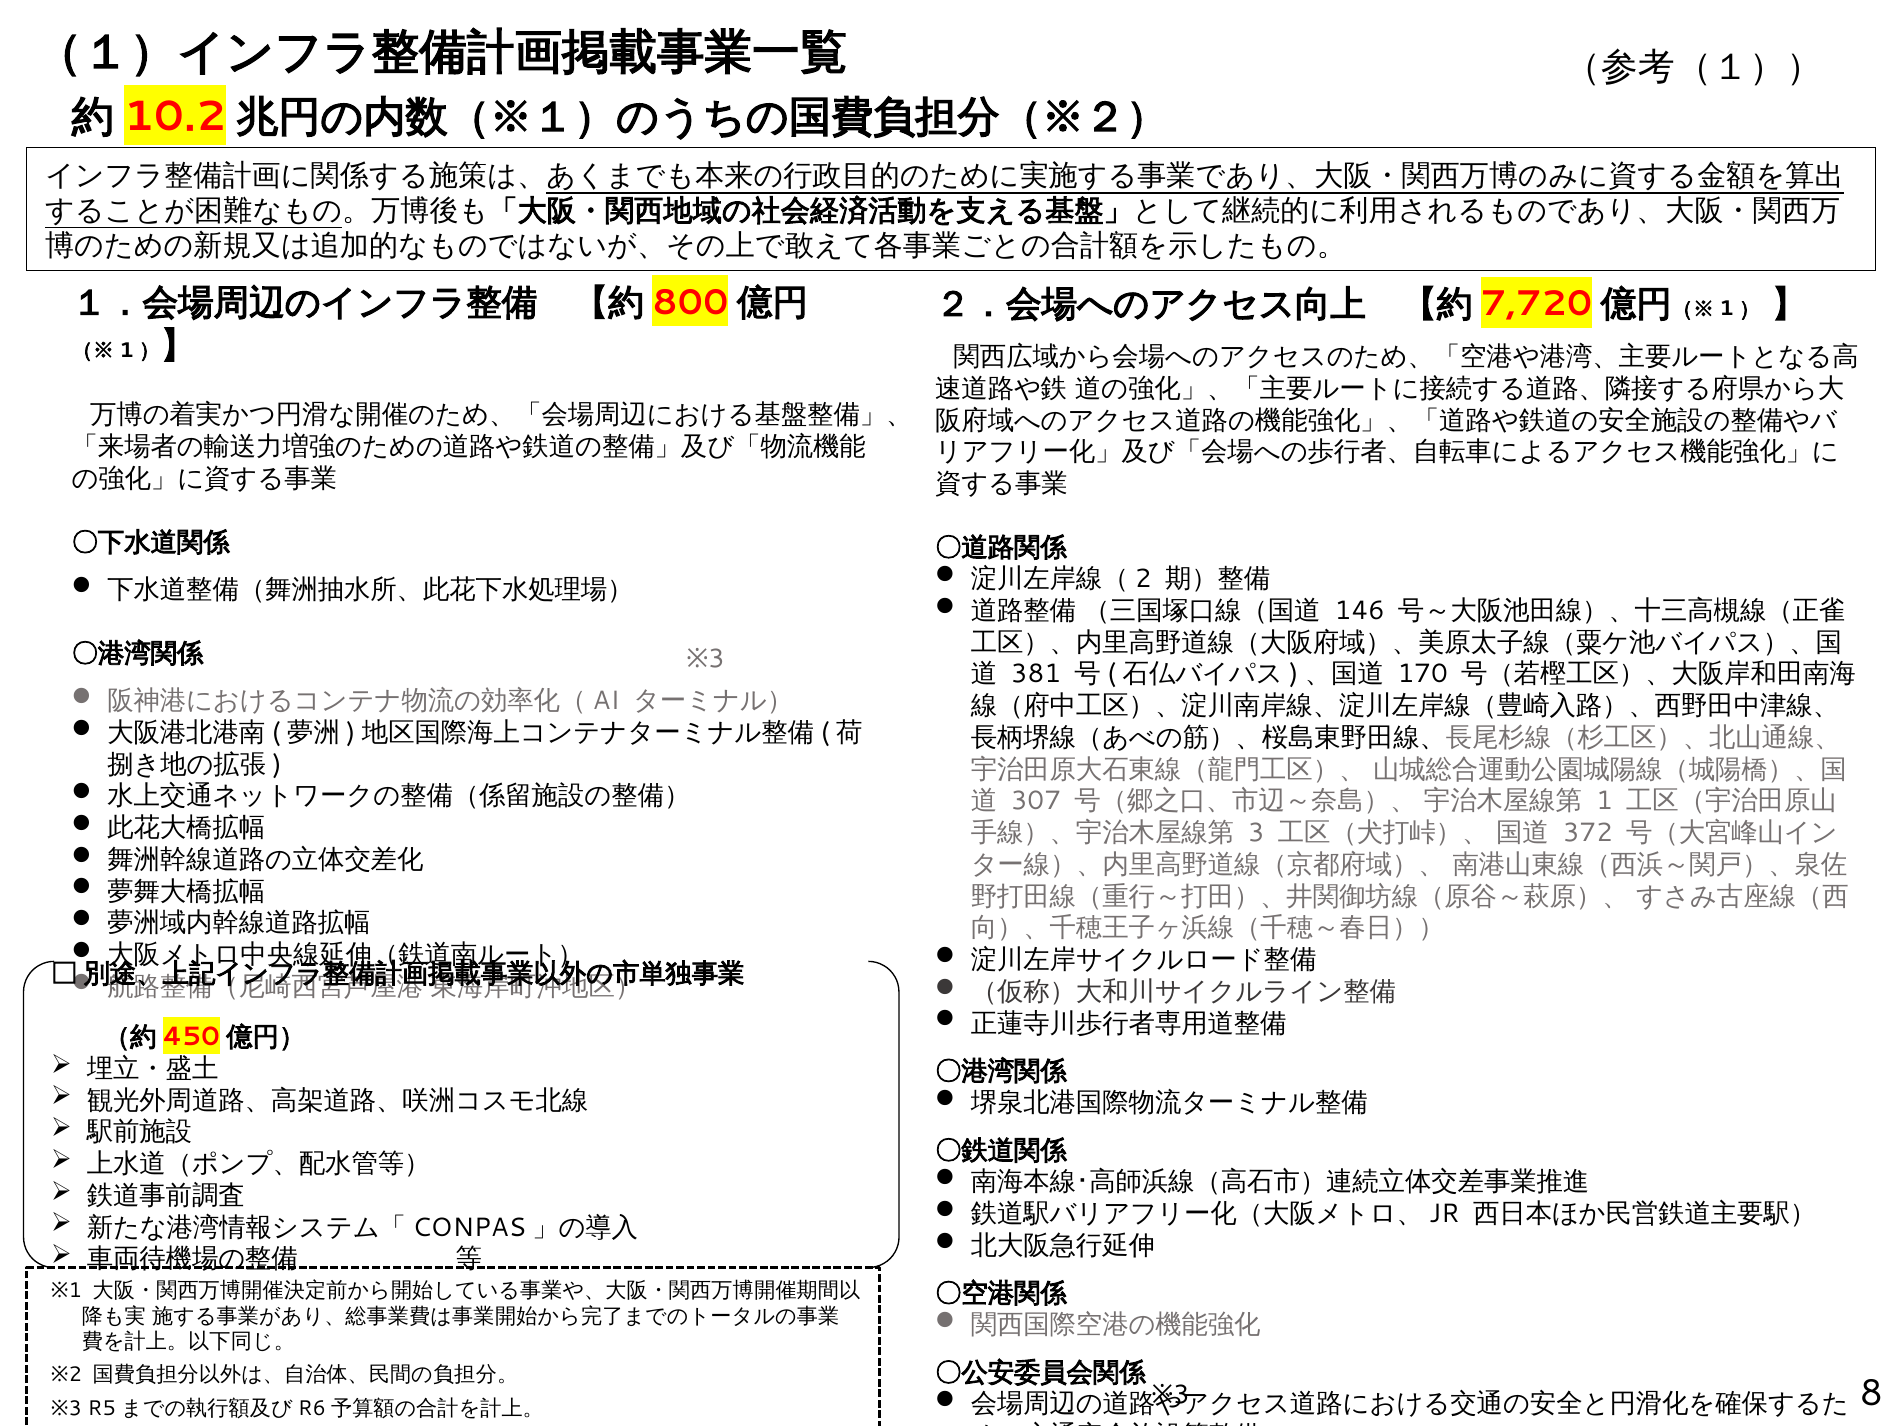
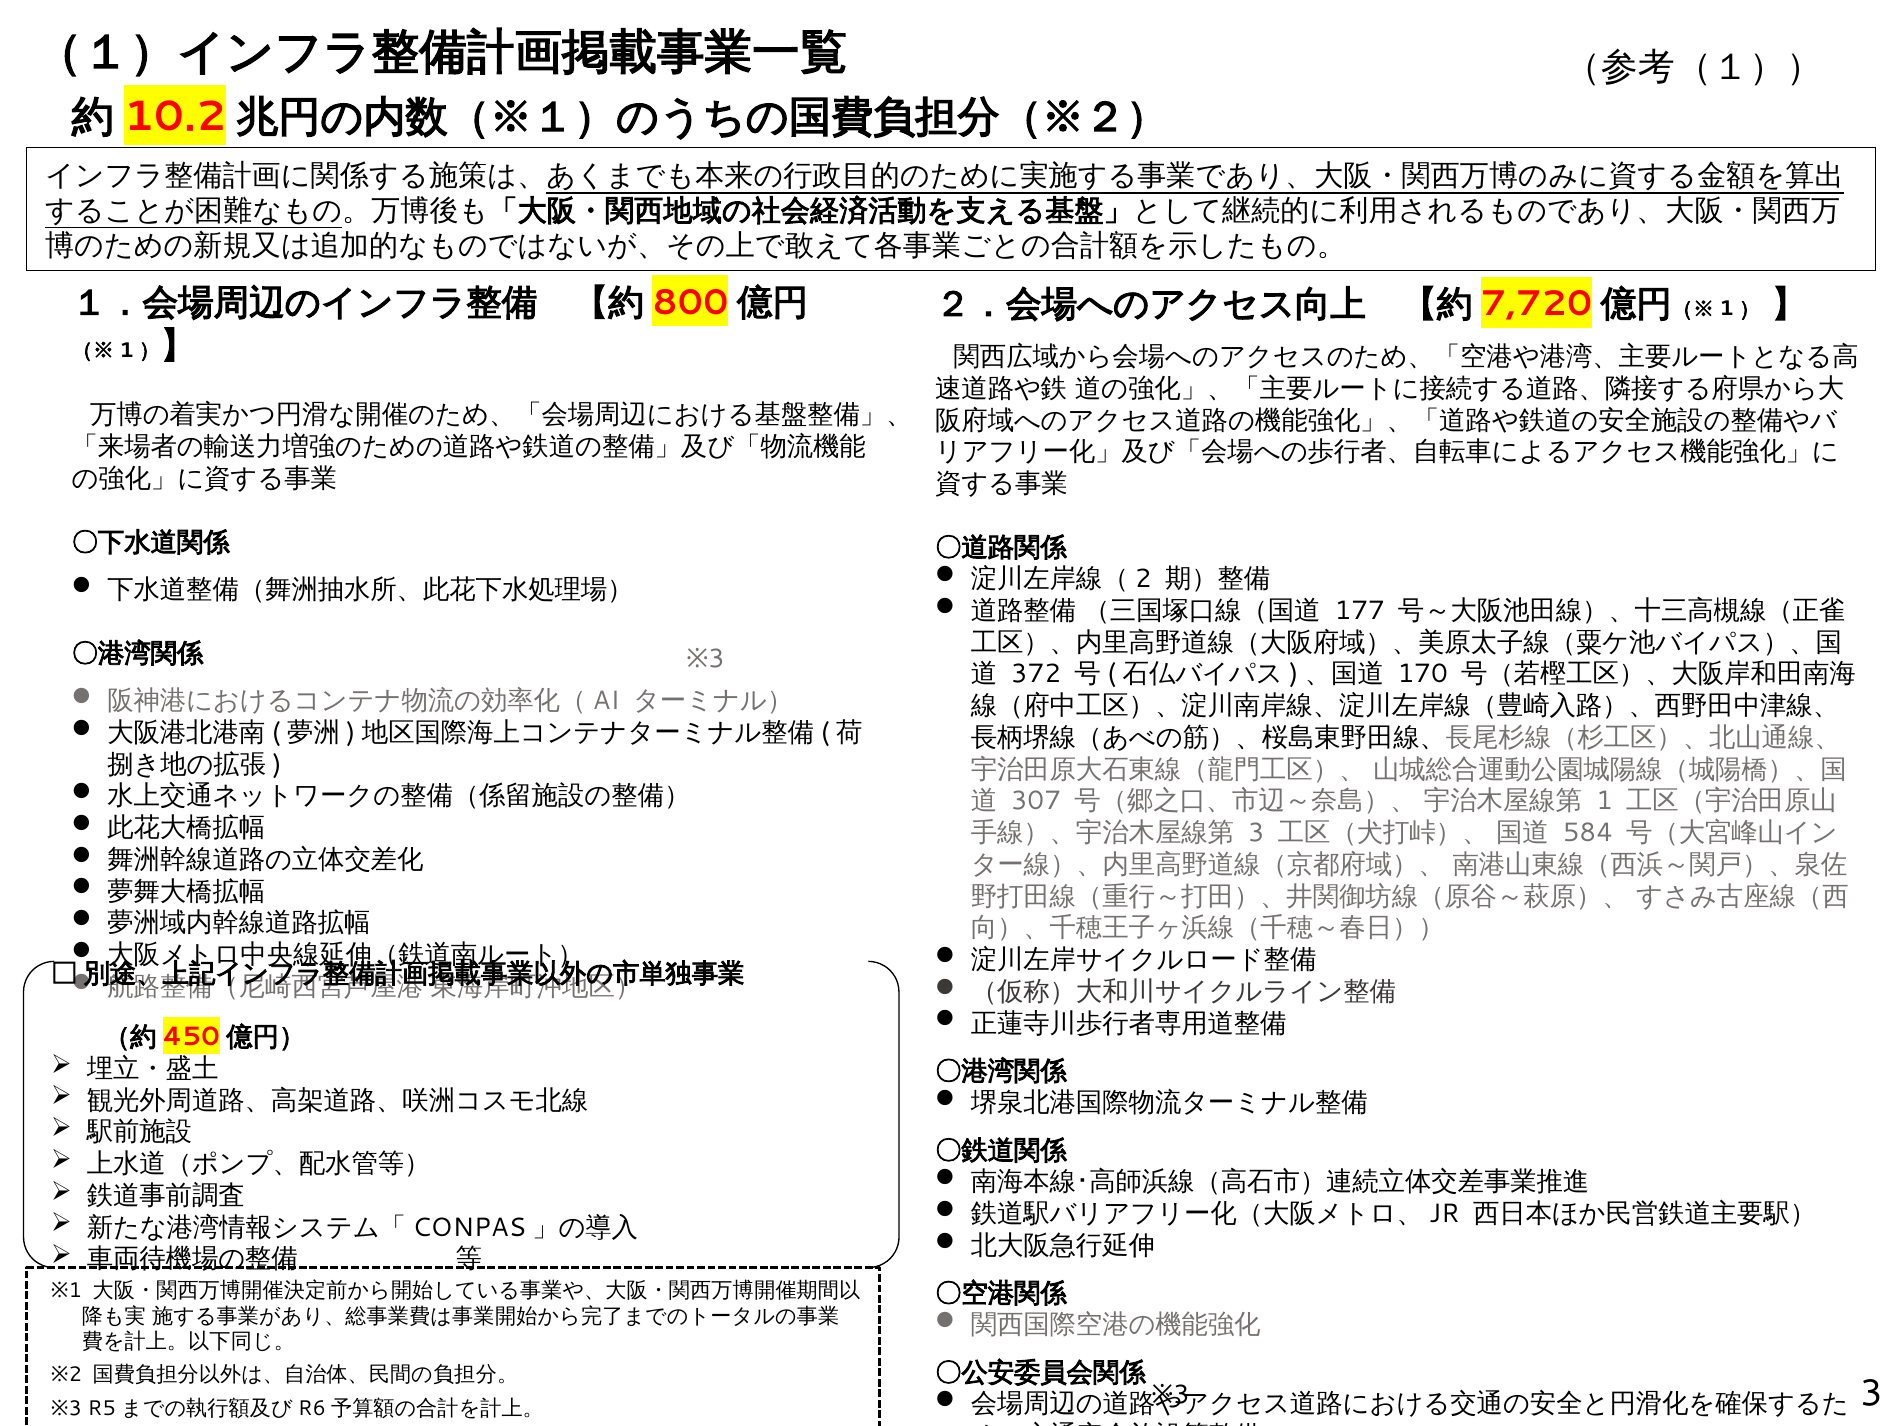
146: 146 -> 177 (1360, 611)
381: 381 -> 372 (1036, 674)
372: 372 -> 584 (1588, 833)
8: 8 -> 3 (1871, 1393)
